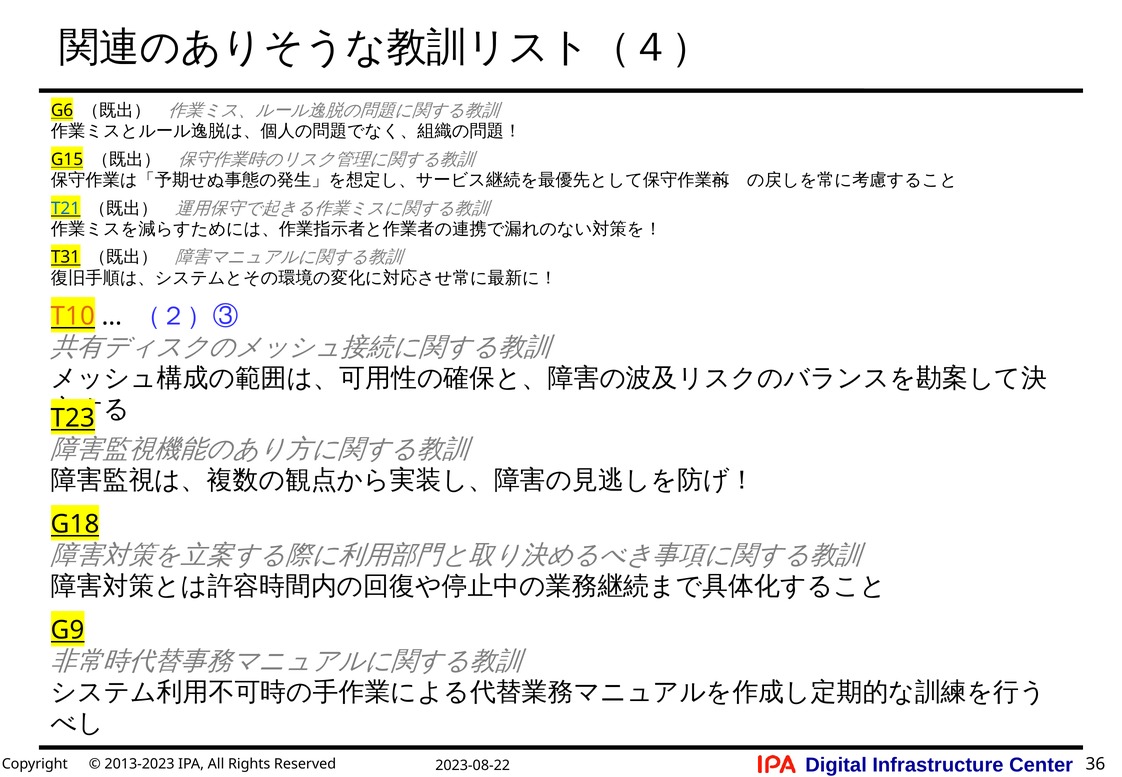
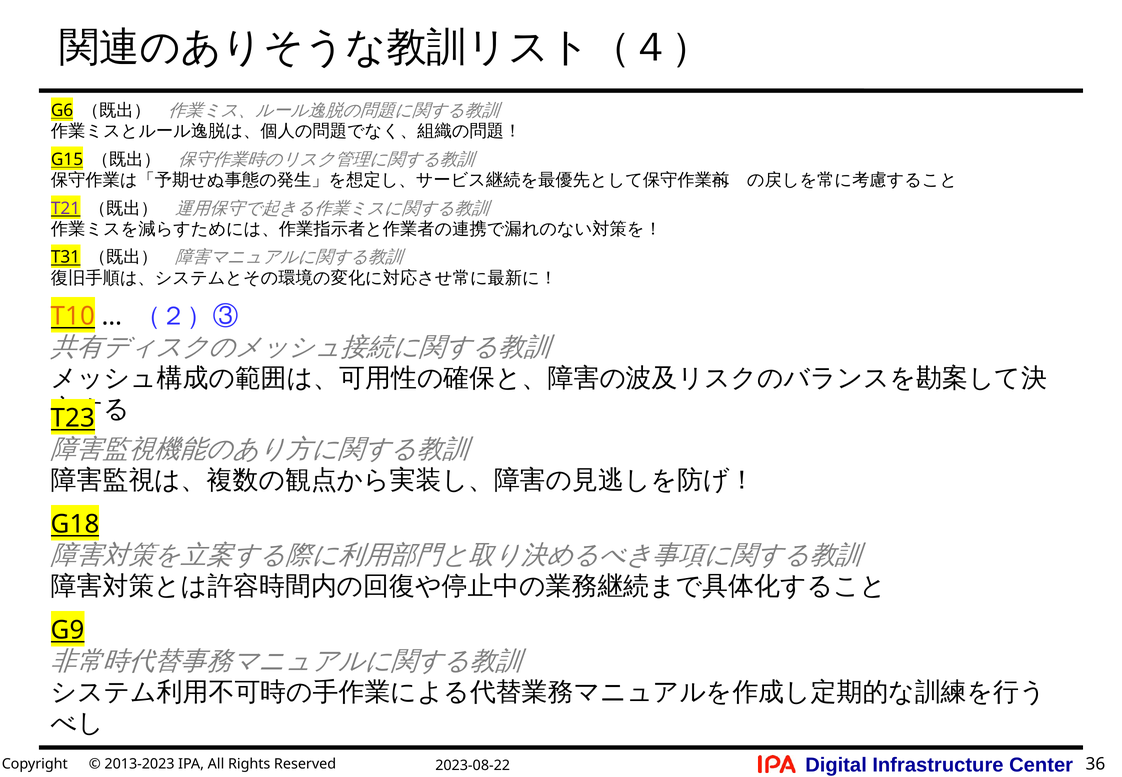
T21 colour: blue -> purple (66, 208)
